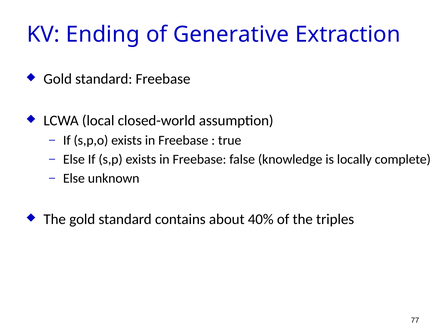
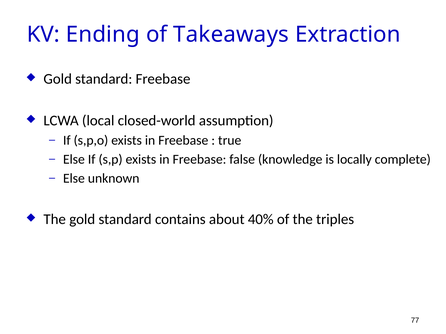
Generative: Generative -> Takeaways (231, 34)
